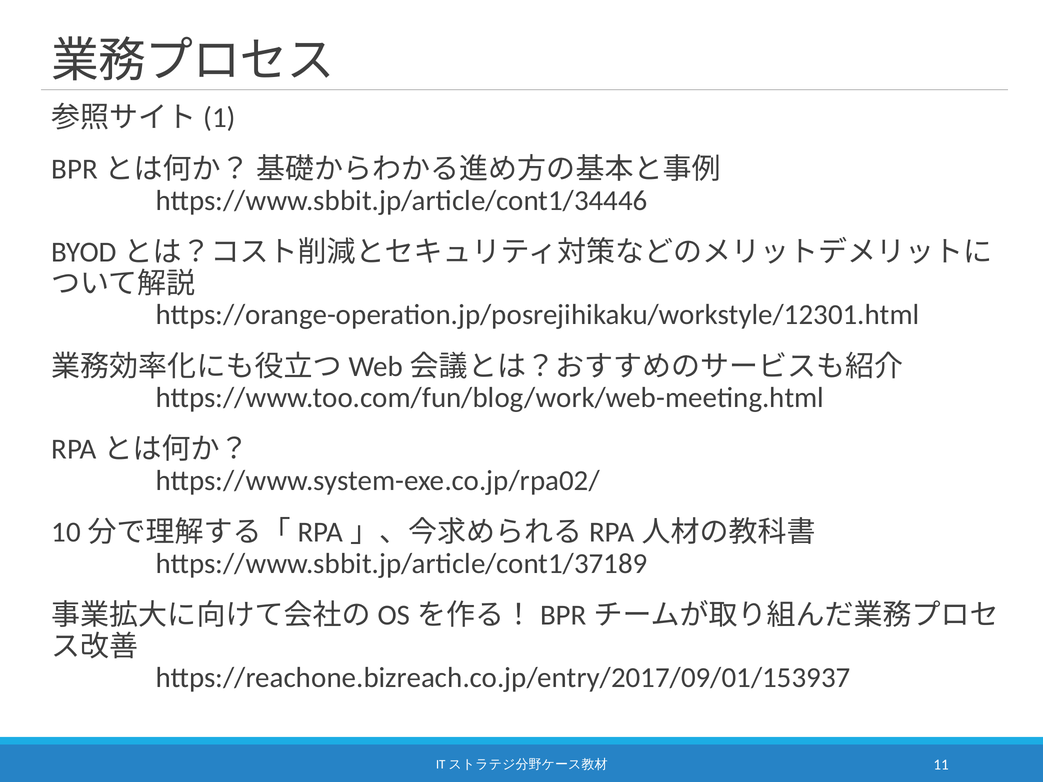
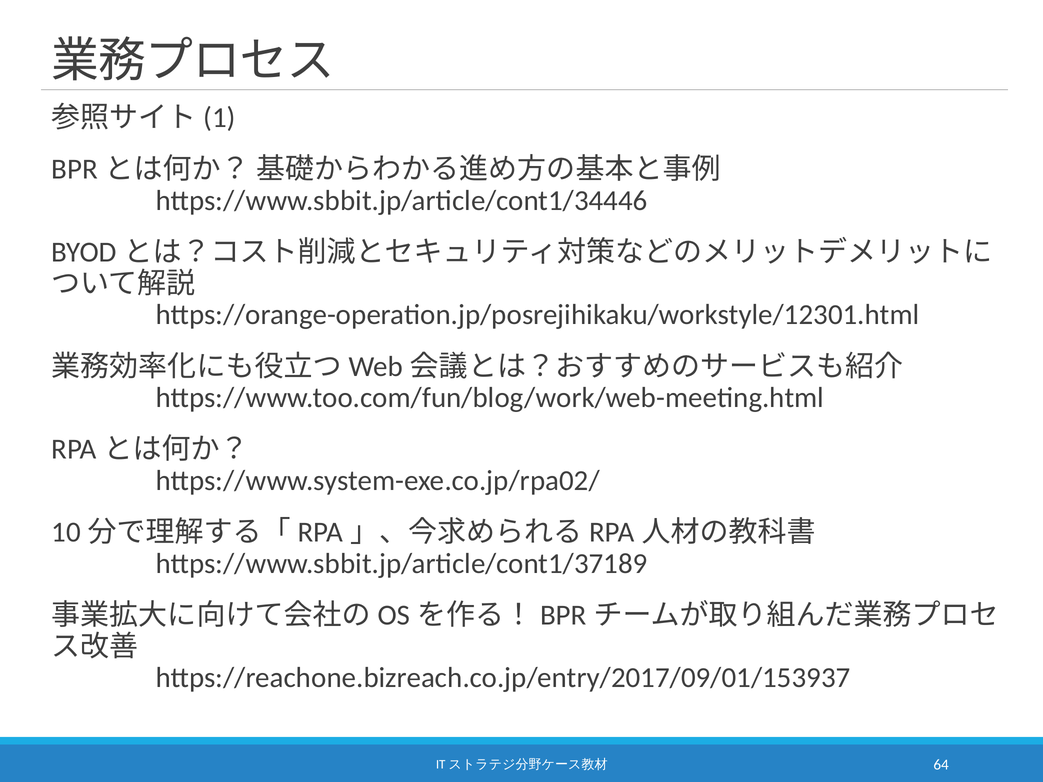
11: 11 -> 64 (941, 765)
